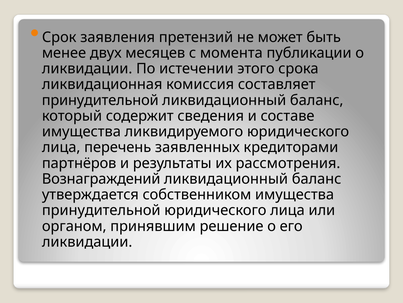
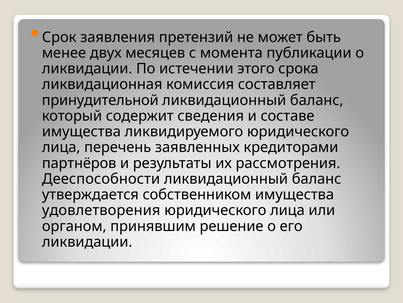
Вознаграждений: Вознаграждений -> Дееспособности (101, 179)
принудительной: принудительной -> удовлетворения (101, 210)
